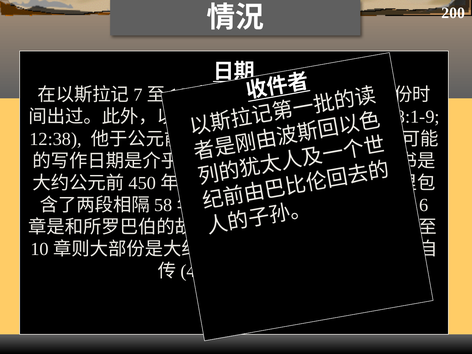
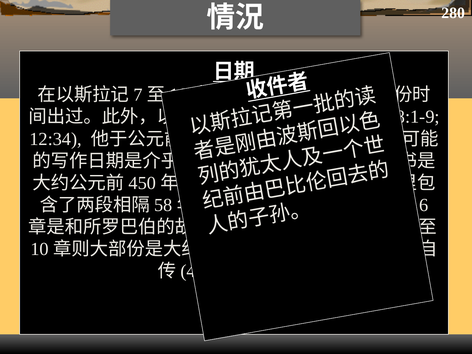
200: 200 -> 280 (453, 13)
12:38: 12:38 -> 12:34 (56, 139)
